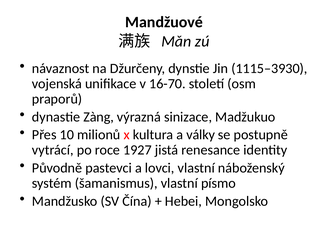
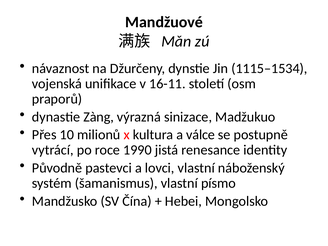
1115–3930: 1115–3930 -> 1115–1534 (269, 69)
16-70: 16-70 -> 16-11 (167, 84)
války: války -> válce (201, 135)
1927: 1927 -> 1990 (137, 150)
